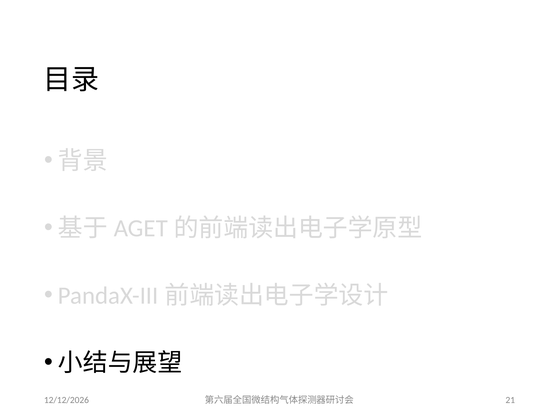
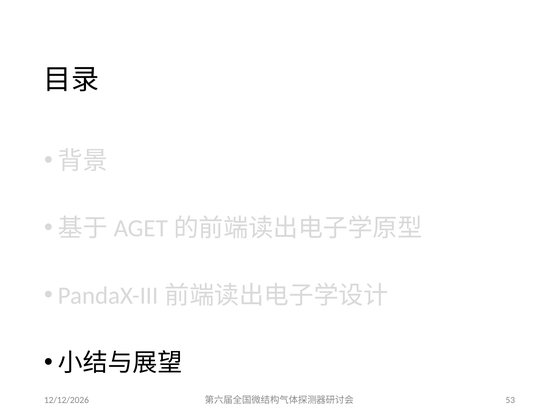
21: 21 -> 53 (510, 400)
